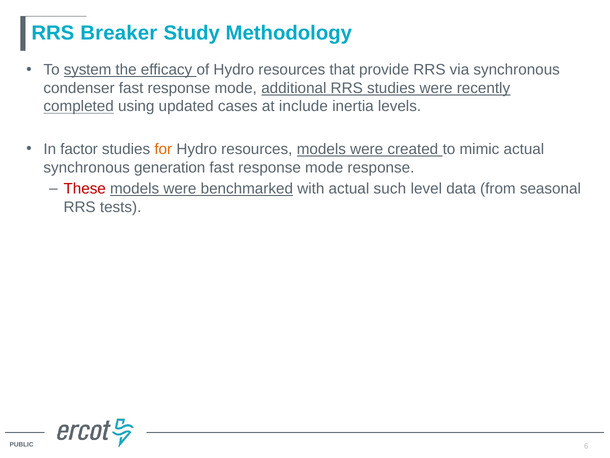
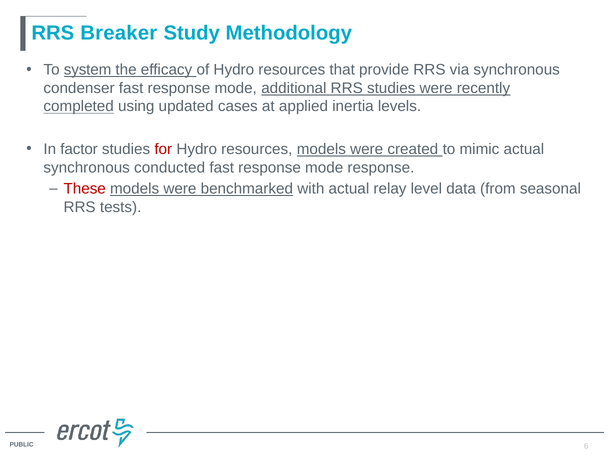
include: include -> applied (303, 106)
for colour: orange -> red (163, 149)
generation: generation -> conducted (170, 167)
such: such -> relay (390, 189)
